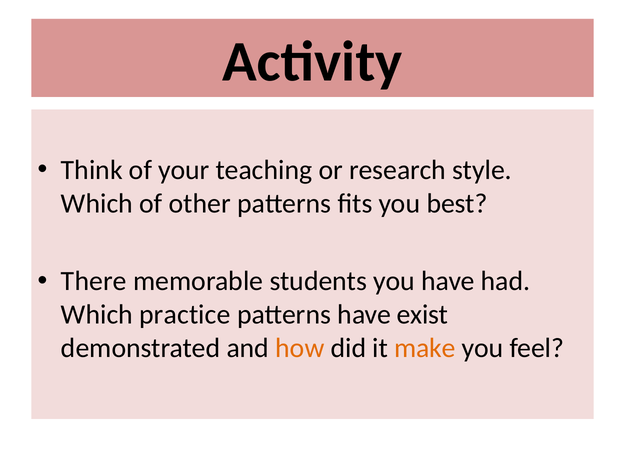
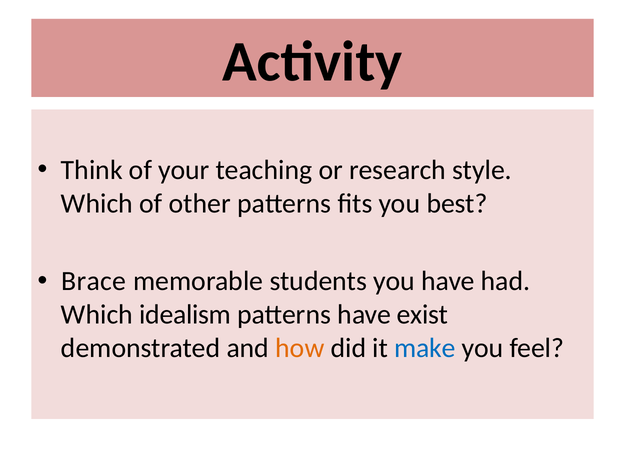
There: There -> Brace (94, 281)
practice: practice -> idealism (185, 315)
make colour: orange -> blue (425, 348)
